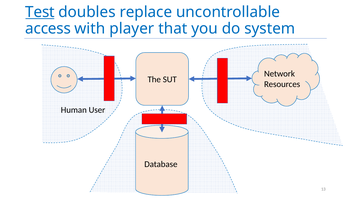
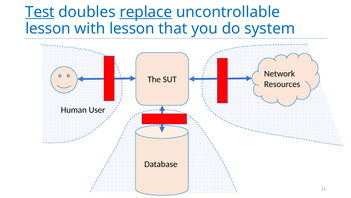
replace underline: none -> present (146, 12)
access: access -> lesson (48, 28)
with player: player -> lesson (132, 28)
